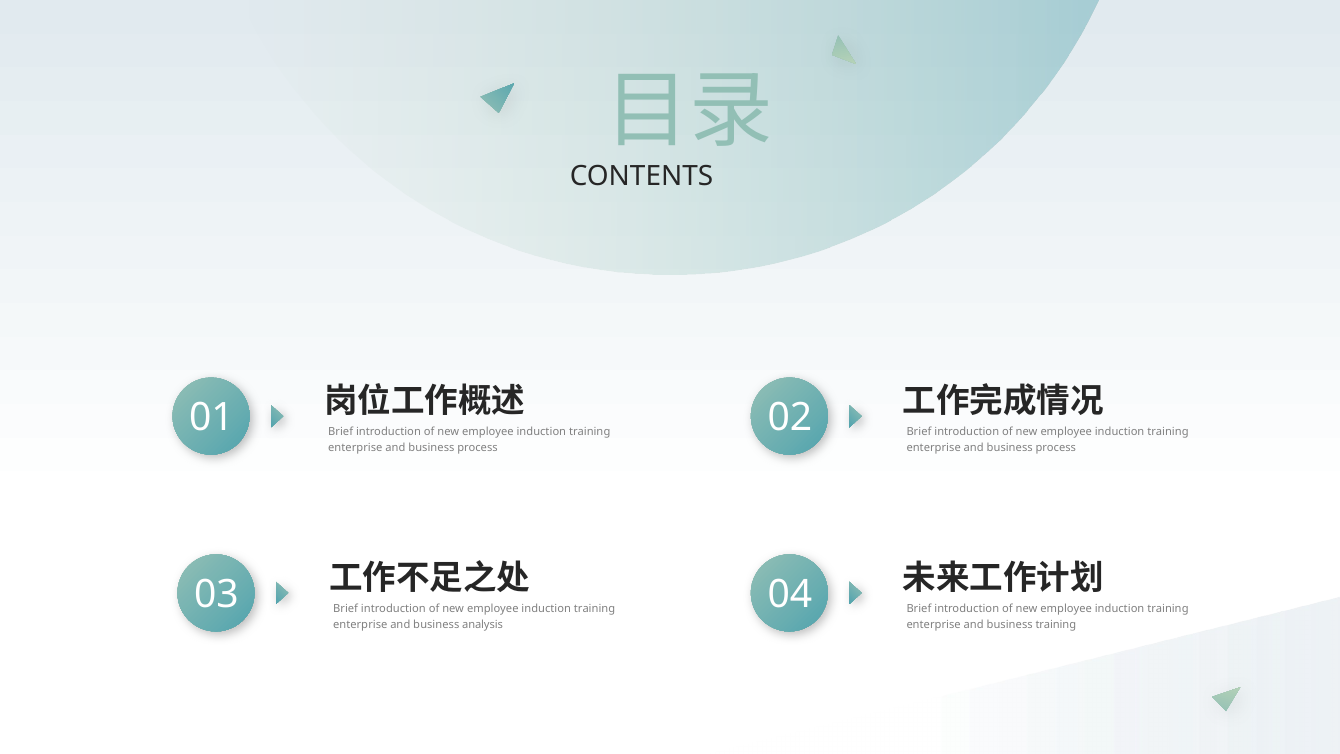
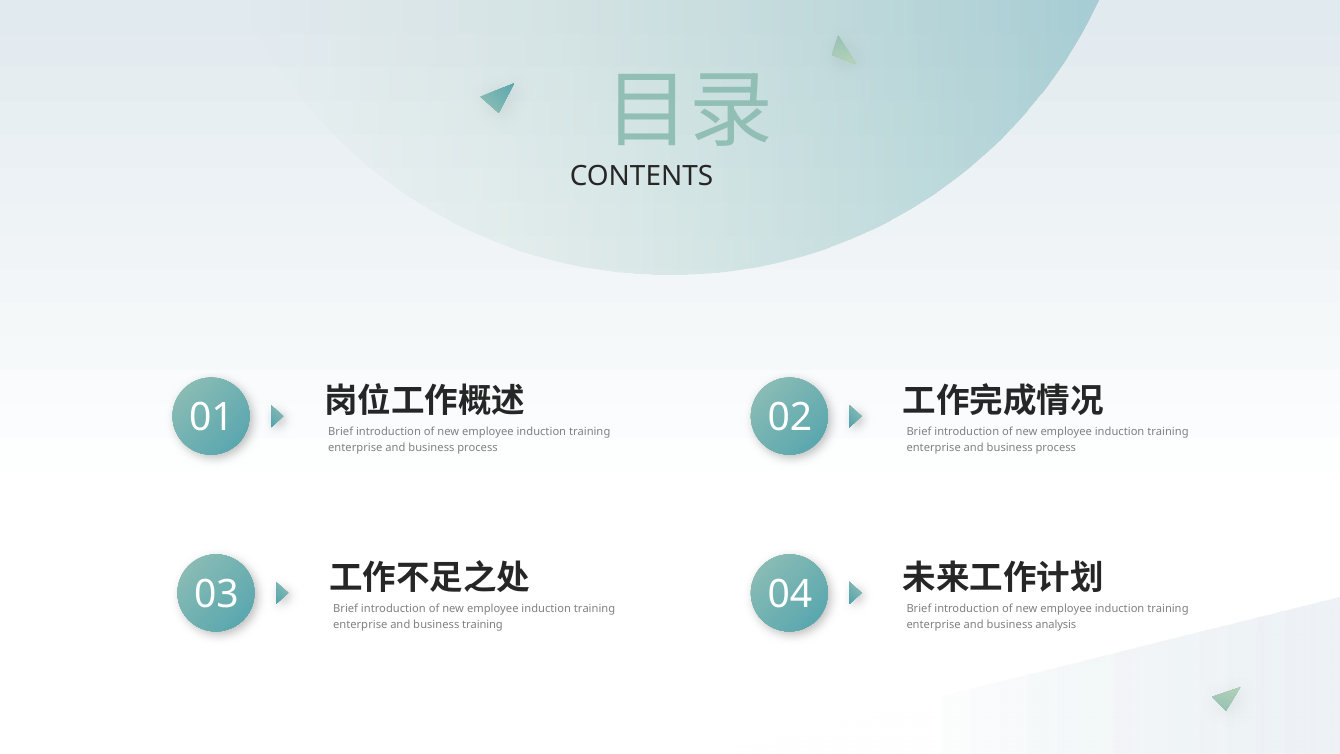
business analysis: analysis -> training (482, 625)
business training: training -> analysis (1056, 625)
